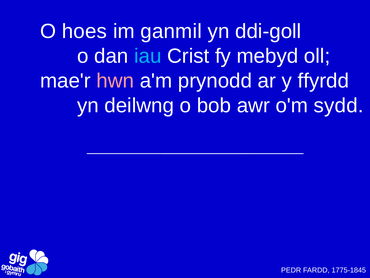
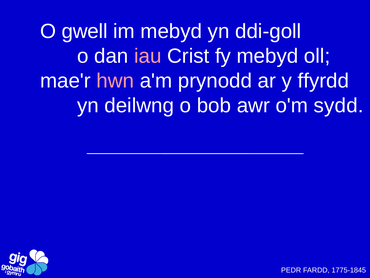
hoes: hoes -> gwell (85, 31)
im ganmil: ganmil -> mebyd (171, 31)
iau colour: light blue -> pink (148, 56)
